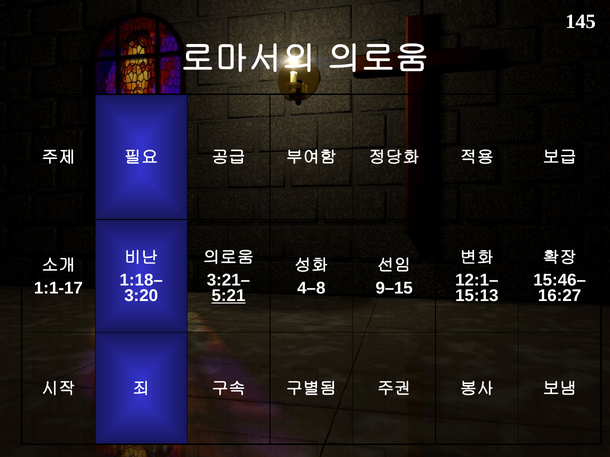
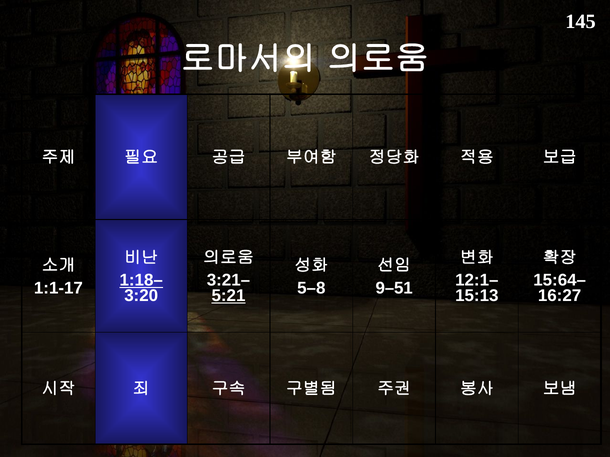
1:18– underline: none -> present (141, 281)
15:46–: 15:46– -> 15:64– (560, 281)
4–8: 4–8 -> 5–8 (311, 288)
9–15: 9–15 -> 9–51 (394, 288)
